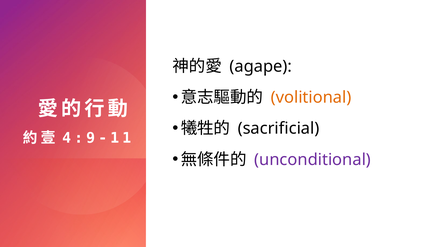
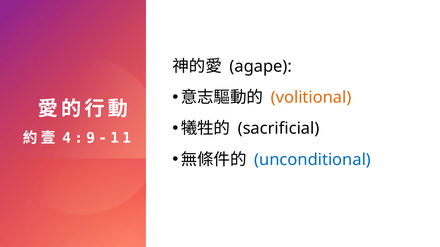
unconditional colour: purple -> blue (313, 160)
